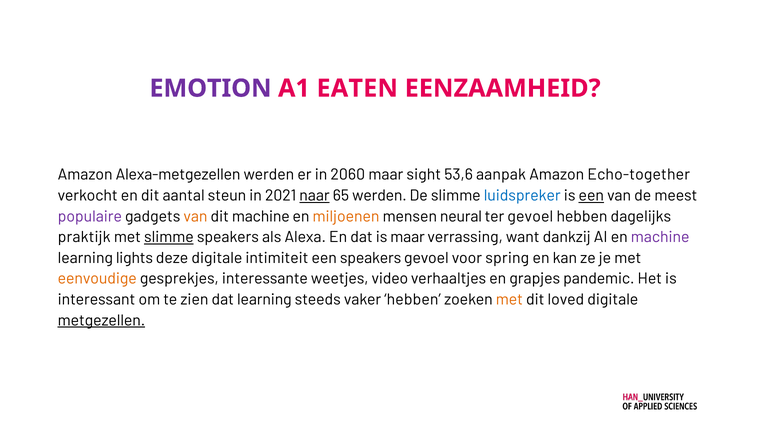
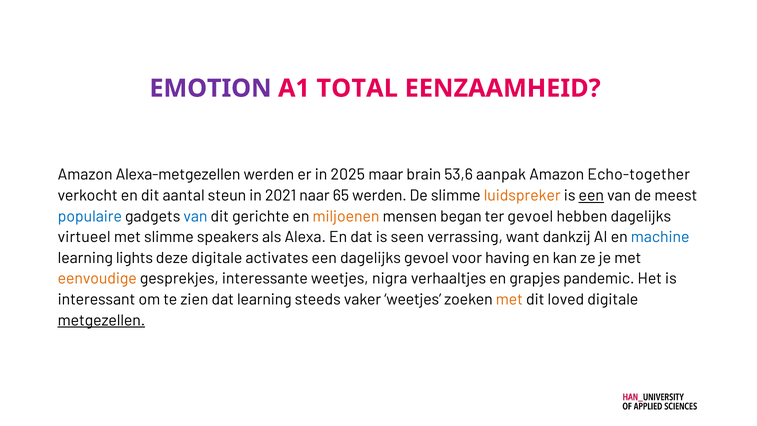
EATEN: EATEN -> TOTAL (357, 88)
2060: 2060 -> 2025 (348, 175)
sight: sight -> brain (424, 175)
naar underline: present -> none (315, 195)
luidspreker colour: blue -> orange (522, 195)
populaire colour: purple -> blue (90, 216)
van colour: orange -> blue (195, 216)
dit machine: machine -> gerichte (261, 216)
neural: neural -> began (461, 216)
praktijk: praktijk -> virtueel (84, 237)
slimme underline: present -> none (169, 237)
is maar: maar -> seen (407, 237)
machine colour: purple -> blue (660, 237)
intimiteit: intimiteit -> activates (277, 258)
een speakers: speakers -> dagelijks (371, 258)
spring: spring -> having (507, 258)
video: video -> nigra (390, 279)
vaker hebben: hebben -> weetjes (413, 299)
